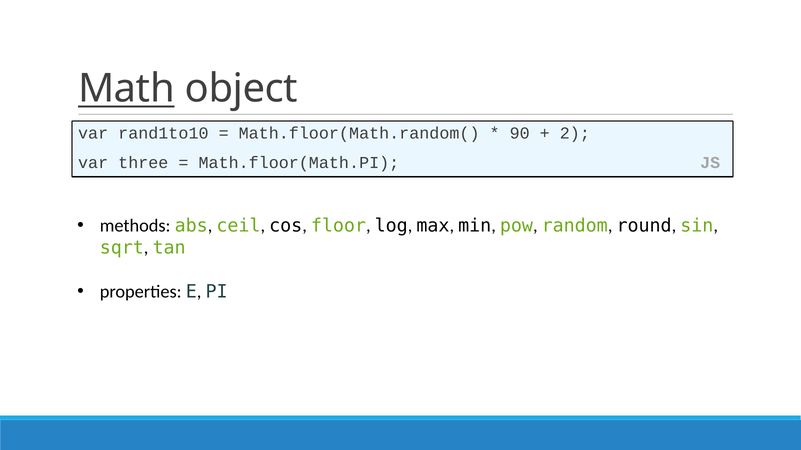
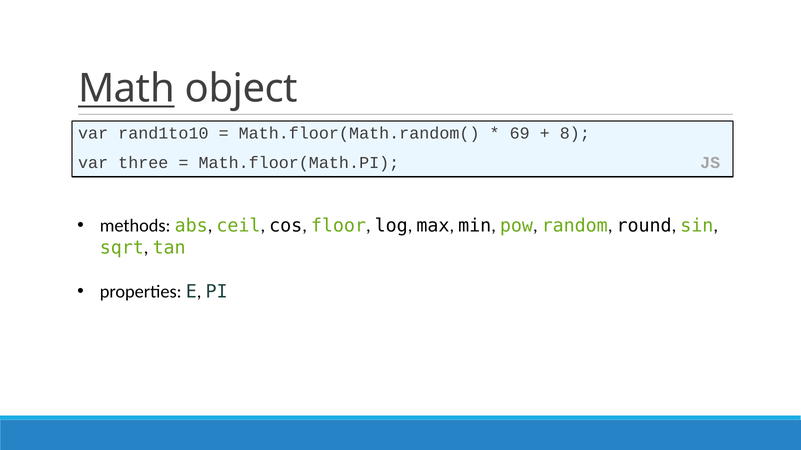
90: 90 -> 69 (520, 133)
2: 2 -> 8 (575, 133)
